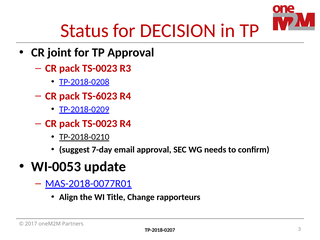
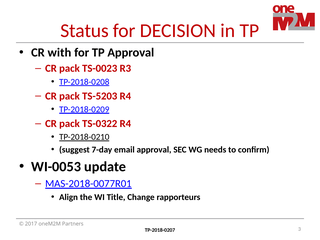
joint: joint -> with (59, 53)
TS-6023: TS-6023 -> TS-5203 (100, 96)
TS-0023: TS-0023 -> TS-0322 (100, 124)
